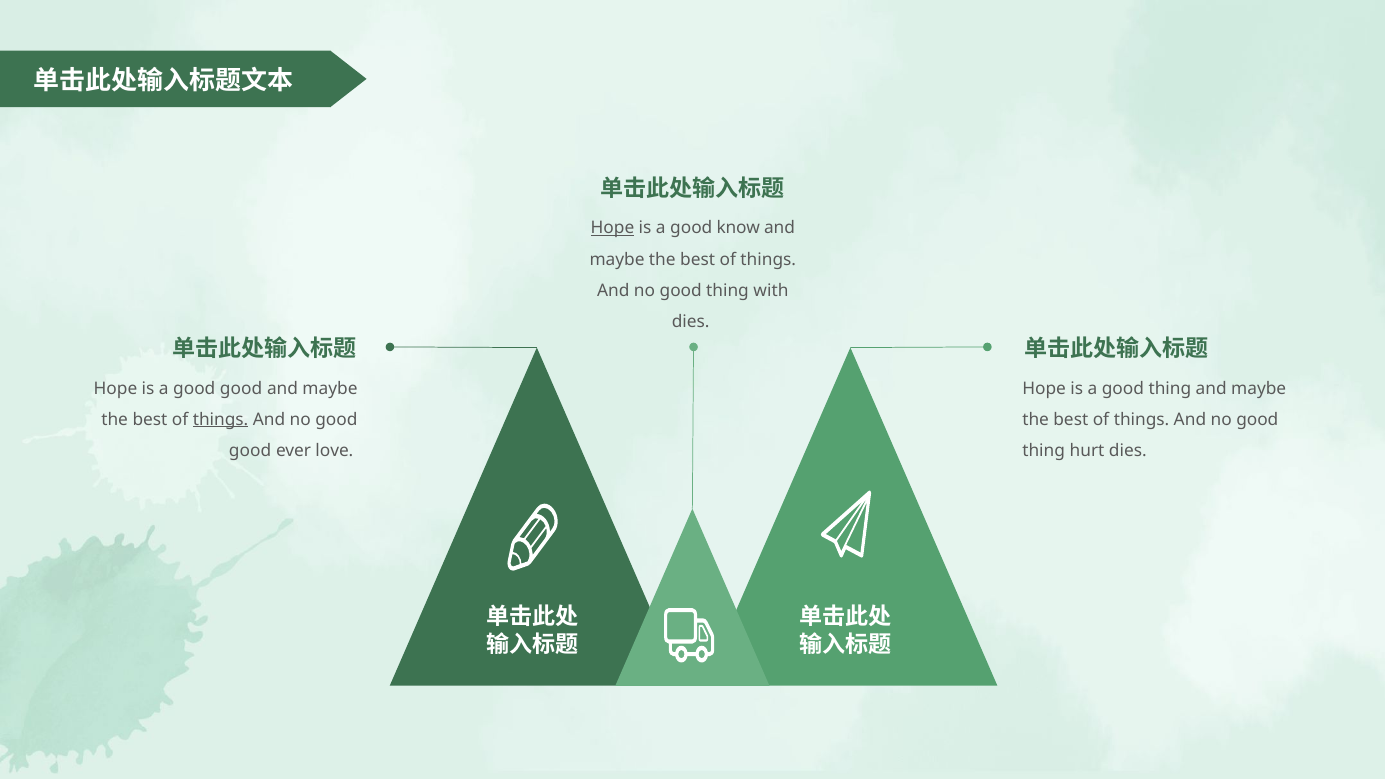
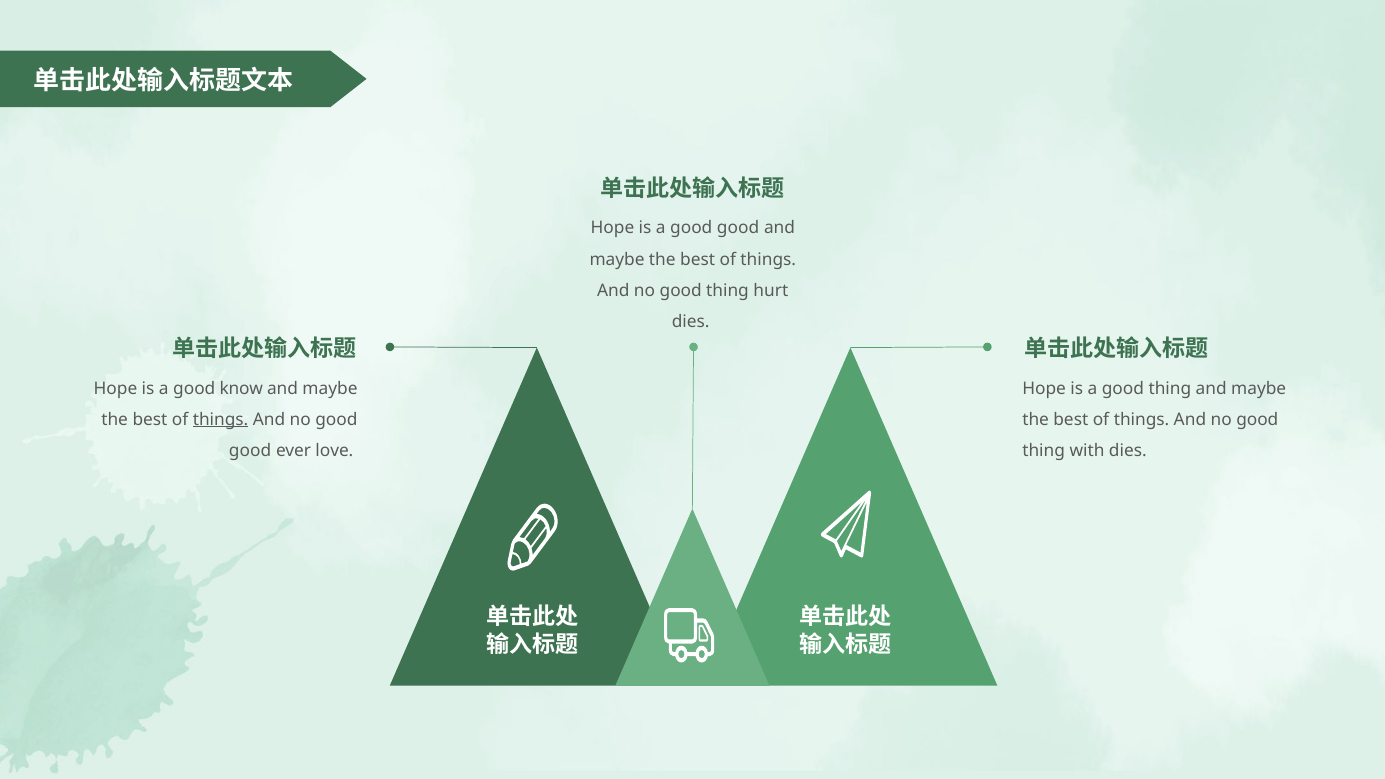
Hope underline: present -> none (612, 228)
a good know: know -> good (738, 228)
with: with -> hurt (771, 291)
a good good: good -> know (241, 388)
hurt: hurt -> with (1087, 451)
